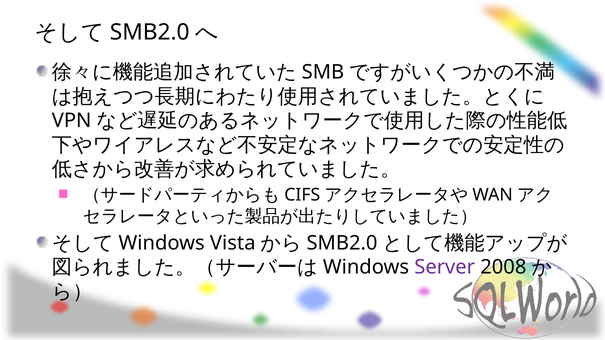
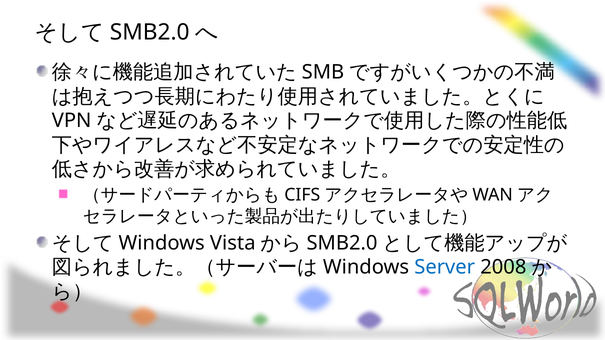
Server colour: purple -> blue (445, 268)
